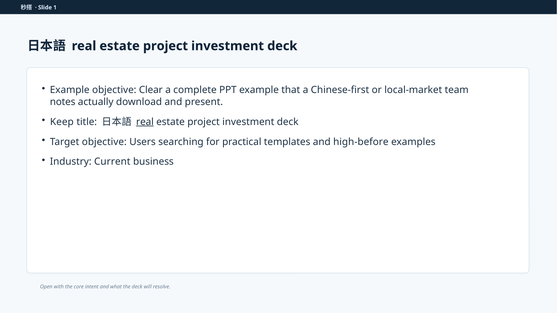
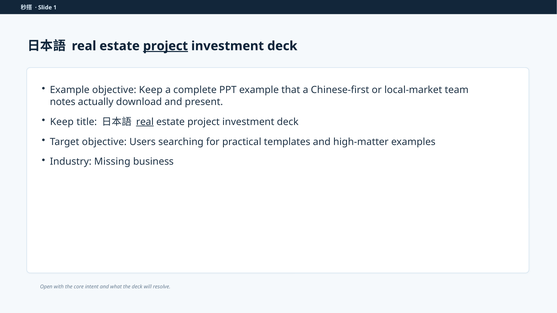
project underline: none -> present (165, 46)
objective Clear: Clear -> Keep (151, 90)
high-before: high-before -> high-matter (361, 142)
Current: Current -> Missing (112, 162)
